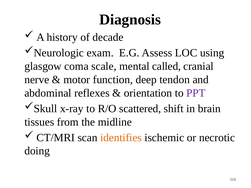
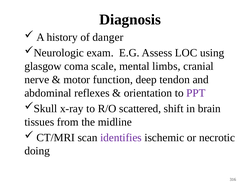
decade: decade -> danger (108, 37)
called: called -> limbs (166, 66)
identifies colour: orange -> purple (121, 138)
